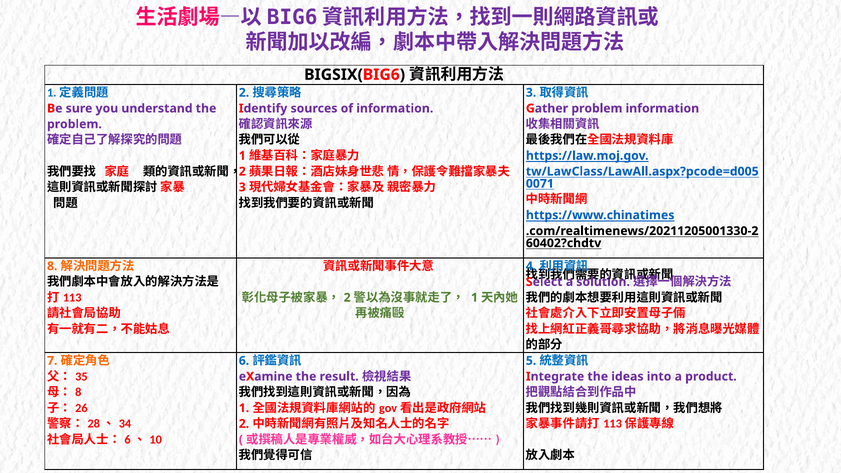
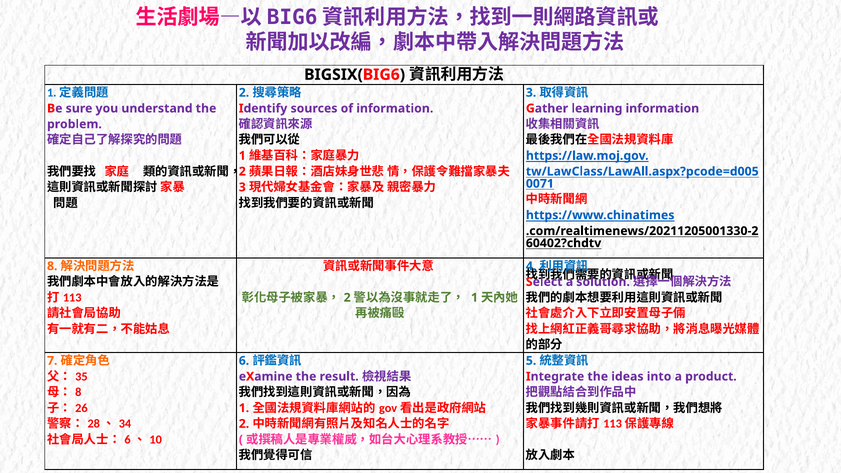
Gather problem: problem -> learning (597, 108)
